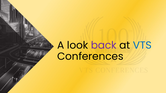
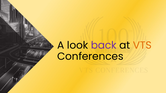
VTS colour: blue -> orange (142, 45)
